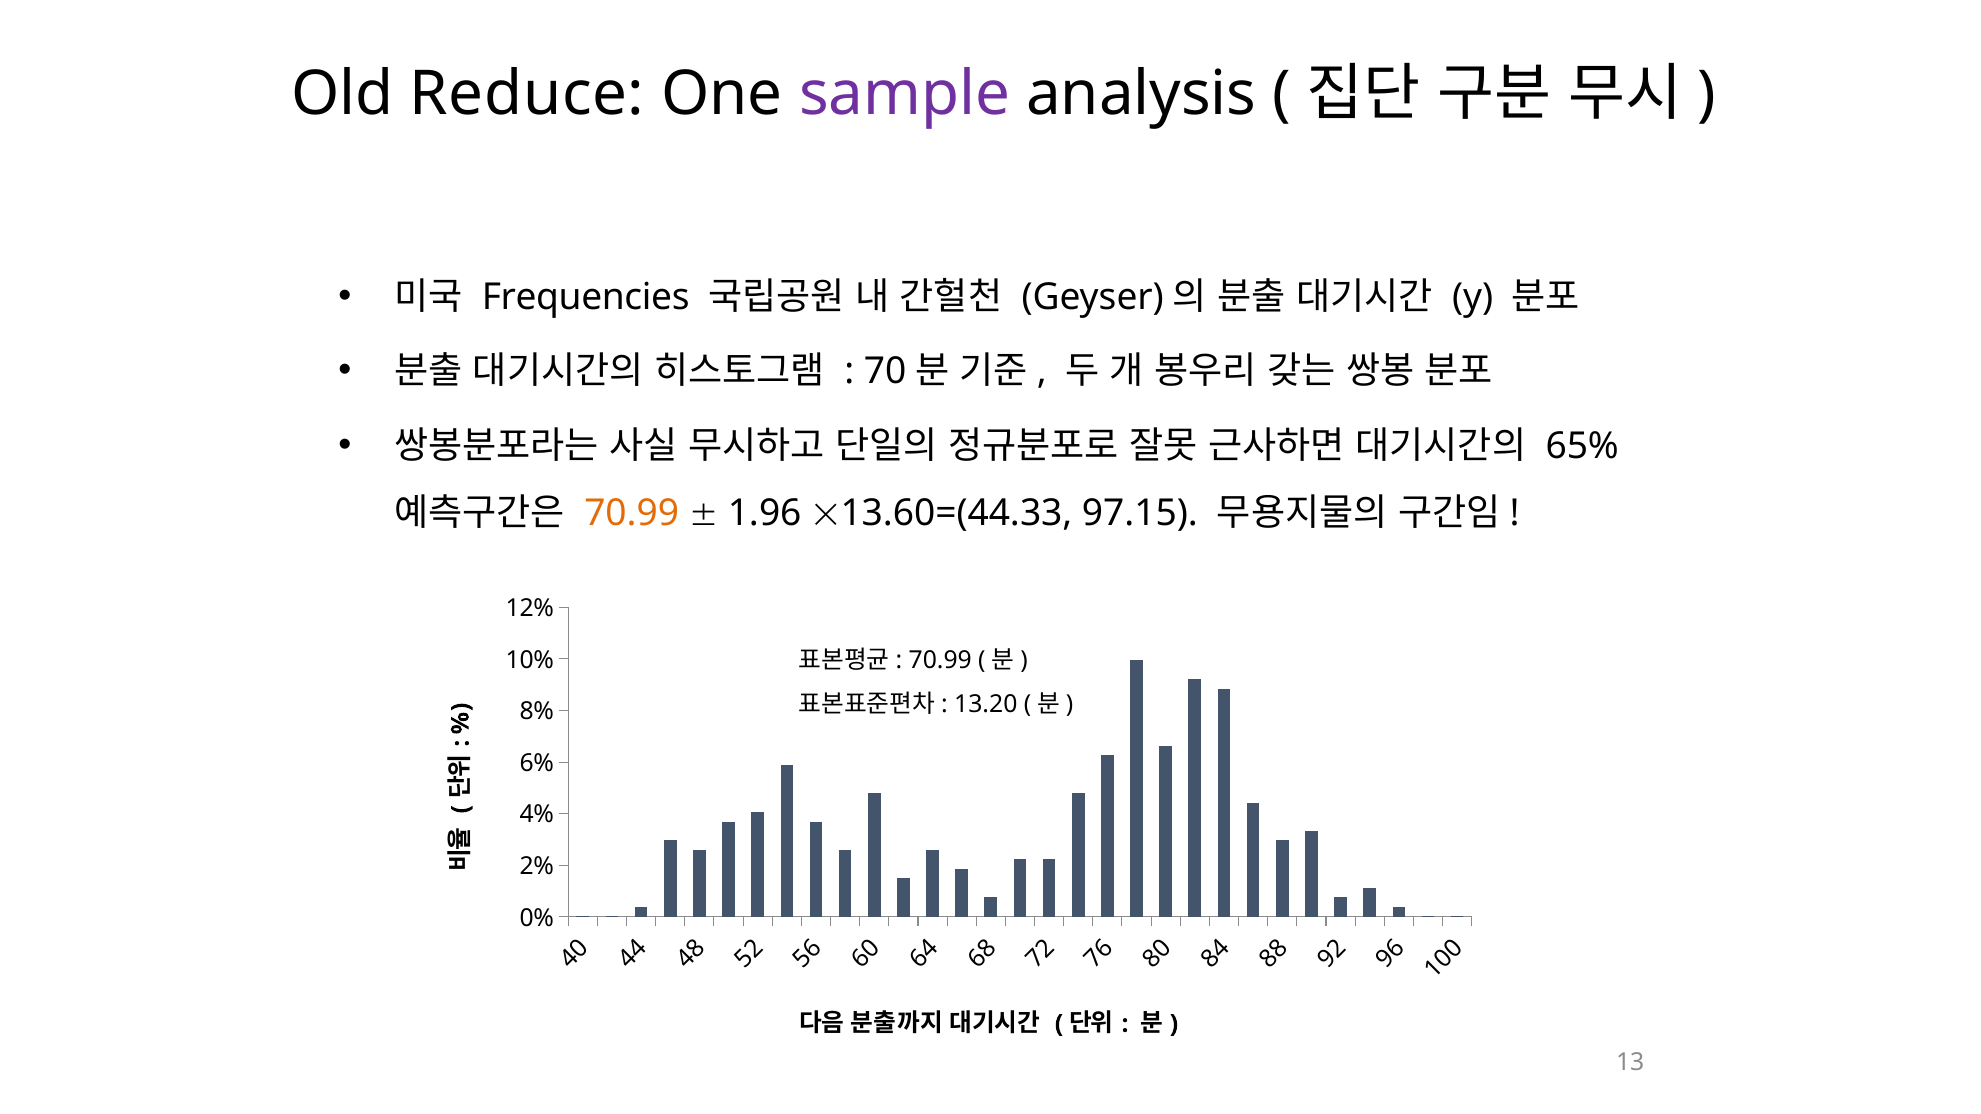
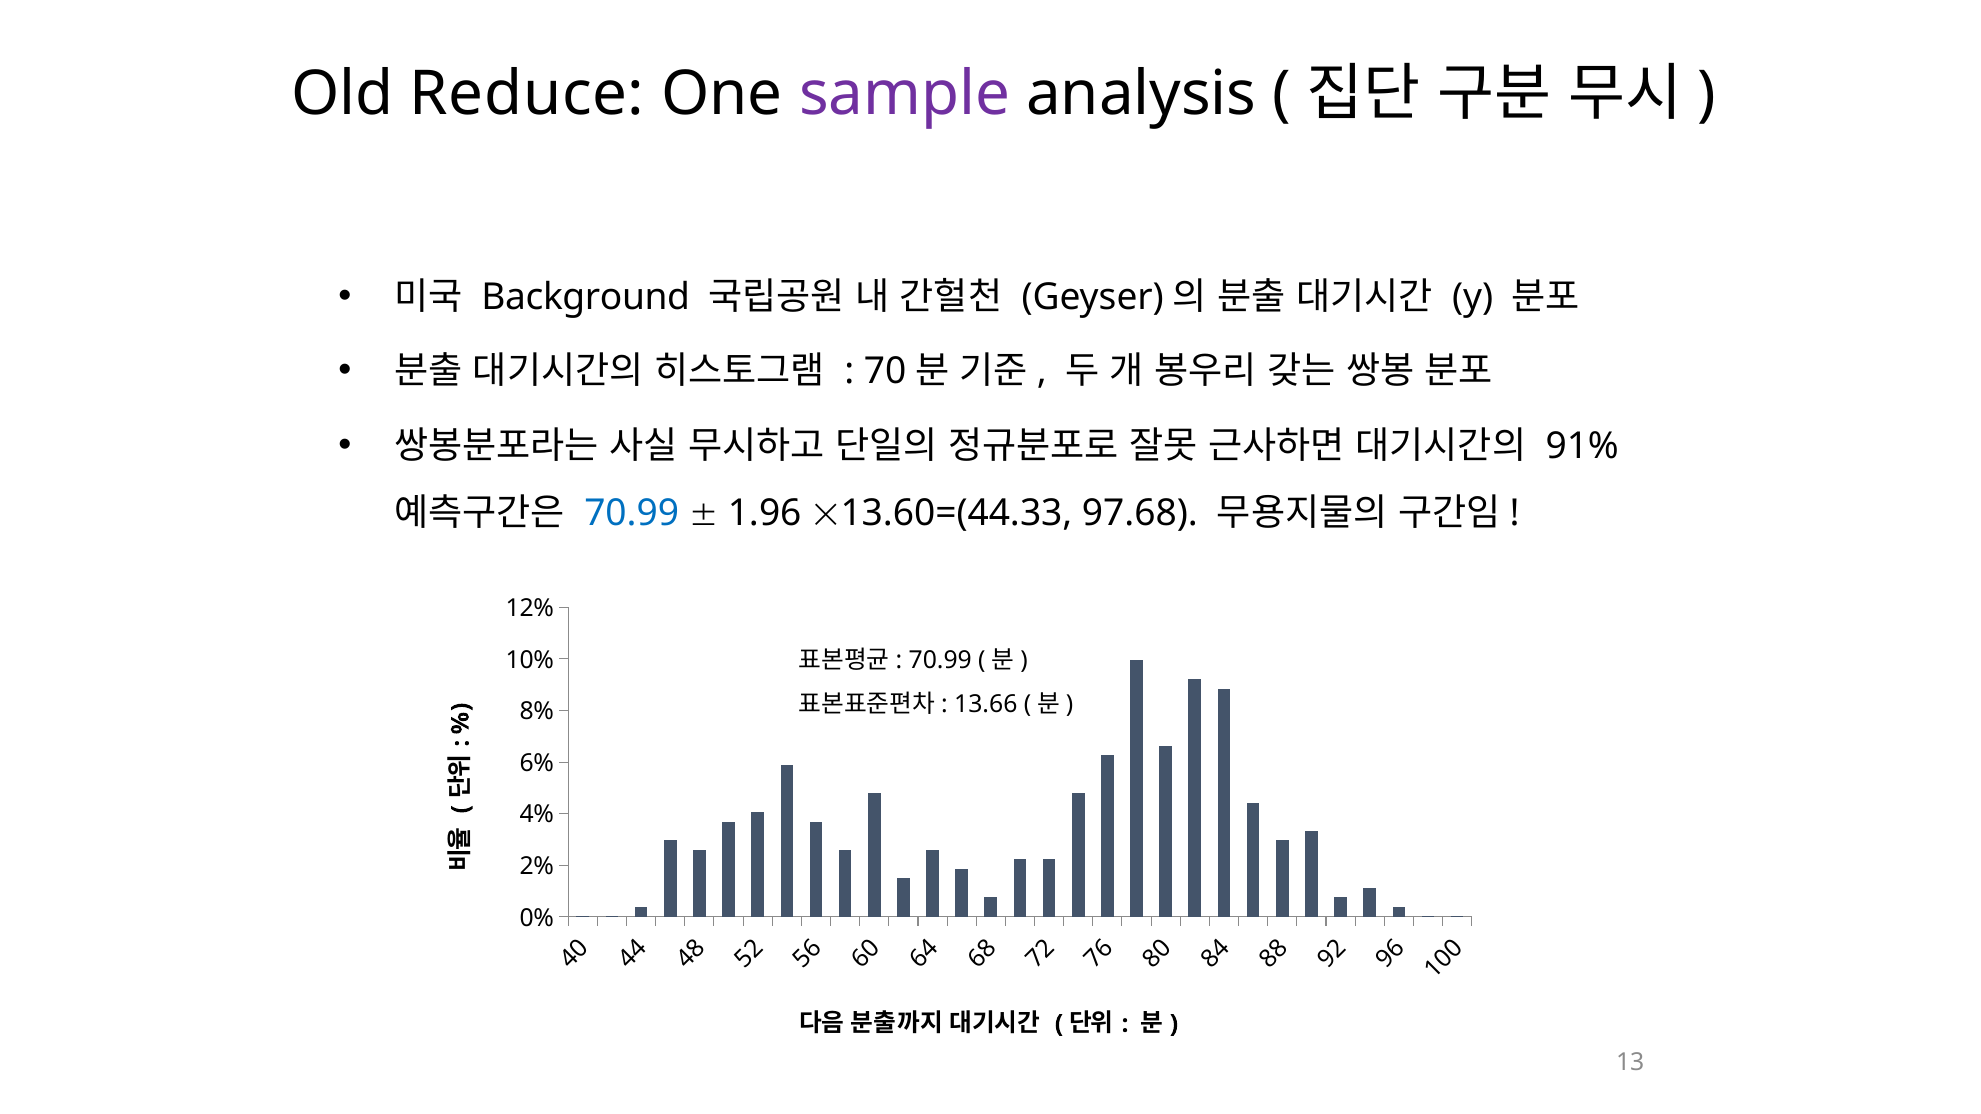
Frequencies: Frequencies -> Background (586, 298)
65%: 65% -> 91% (1582, 446)
70.99 colour: orange -> blue (632, 513)
97.15: 97.15 -> 97.68 (1140, 513)
13.20: 13.20 -> 13.66 (986, 705)
